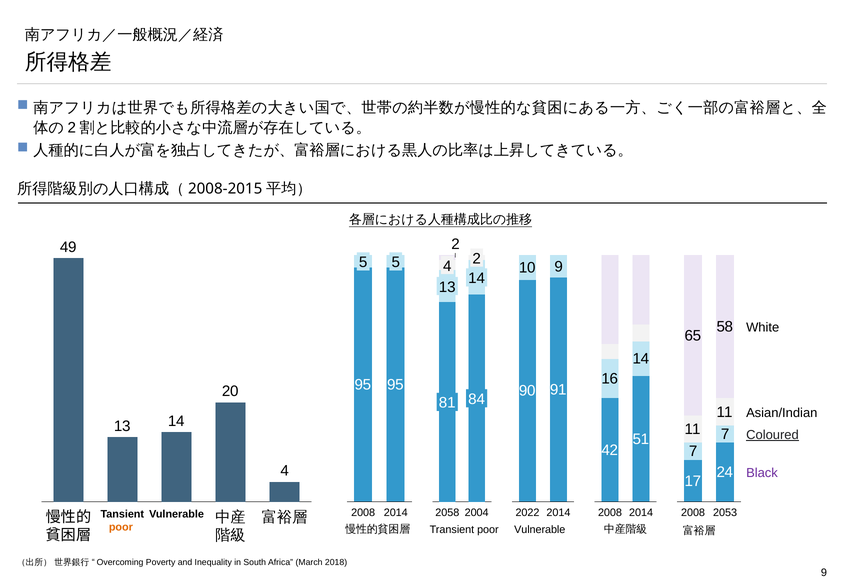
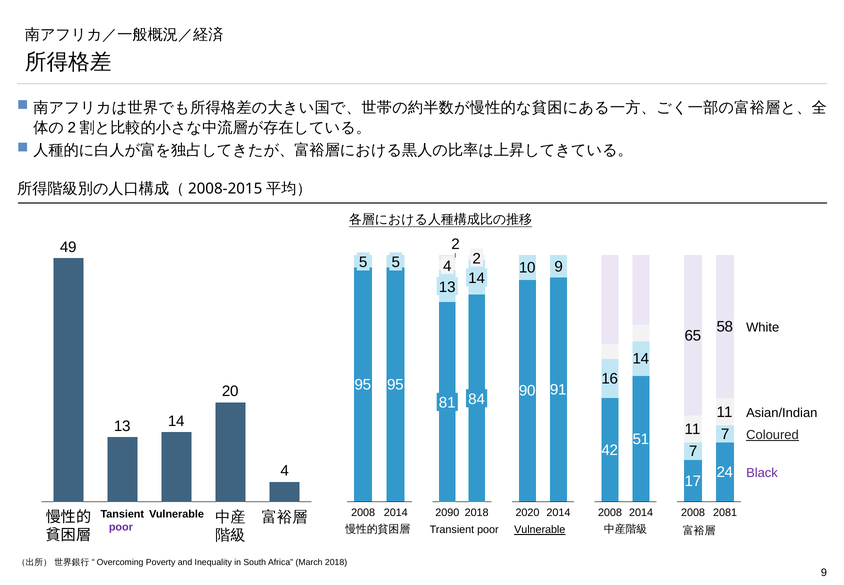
2058: 2058 -> 2090 (447, 512)
2004: 2004 -> 2018 (477, 512)
2022: 2022 -> 2020 (527, 512)
2053: 2053 -> 2081 (725, 512)
poor colour: orange -> purple (121, 527)
Vulnerable underline: none -> present (540, 529)
